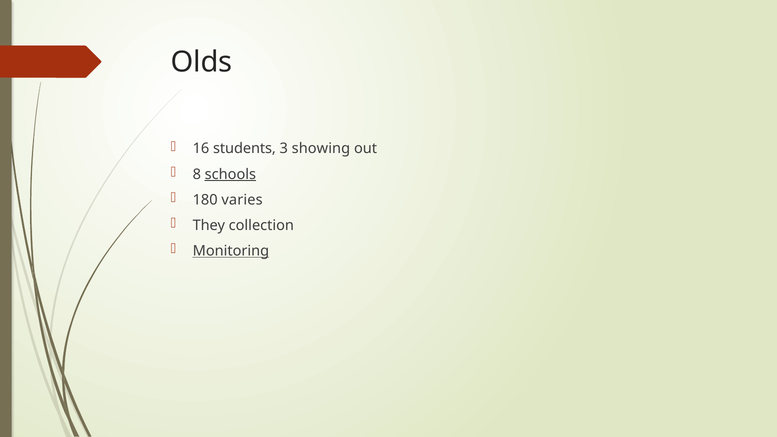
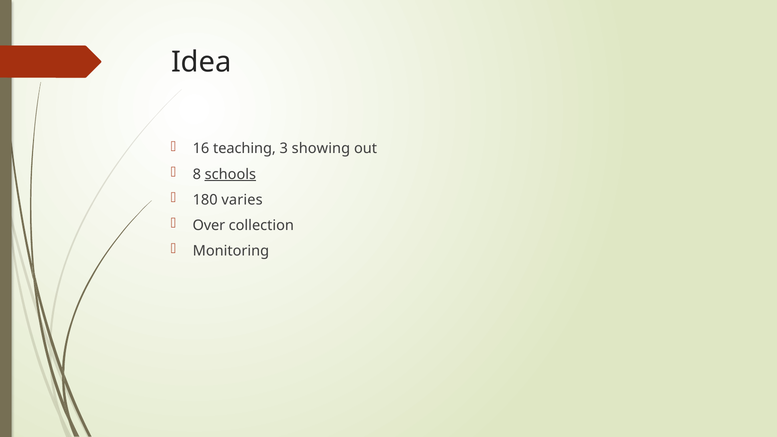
Olds: Olds -> Idea (201, 62)
students: students -> teaching (244, 149)
They: They -> Over (209, 225)
Monitoring underline: present -> none (231, 251)
